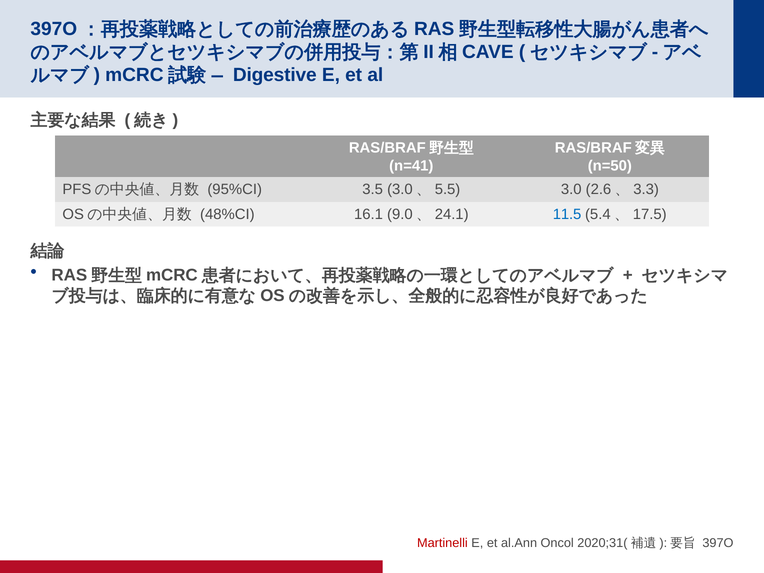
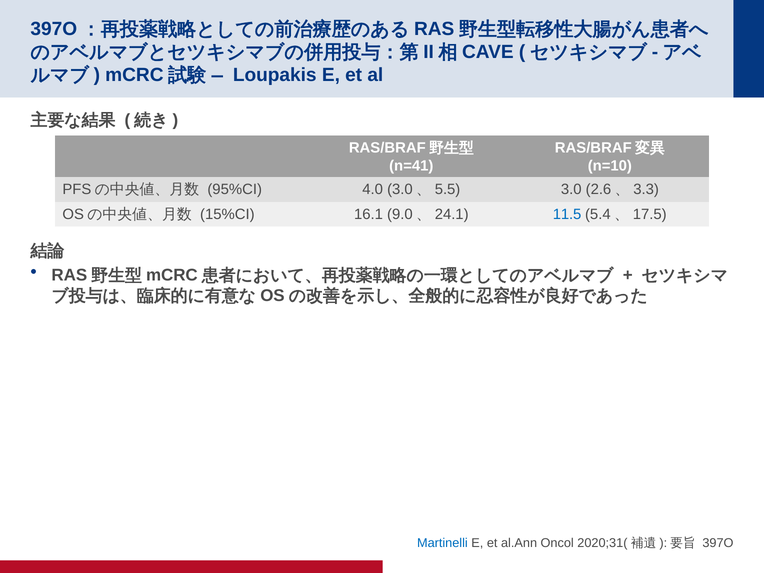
Digestive: Digestive -> Loupakis (275, 75)
n=50: n=50 -> n=10 (610, 166)
3.5: 3.5 -> 4.0 (373, 189)
48%CI: 48%CI -> 15%CI (227, 214)
Martinelli colour: red -> blue (442, 543)
